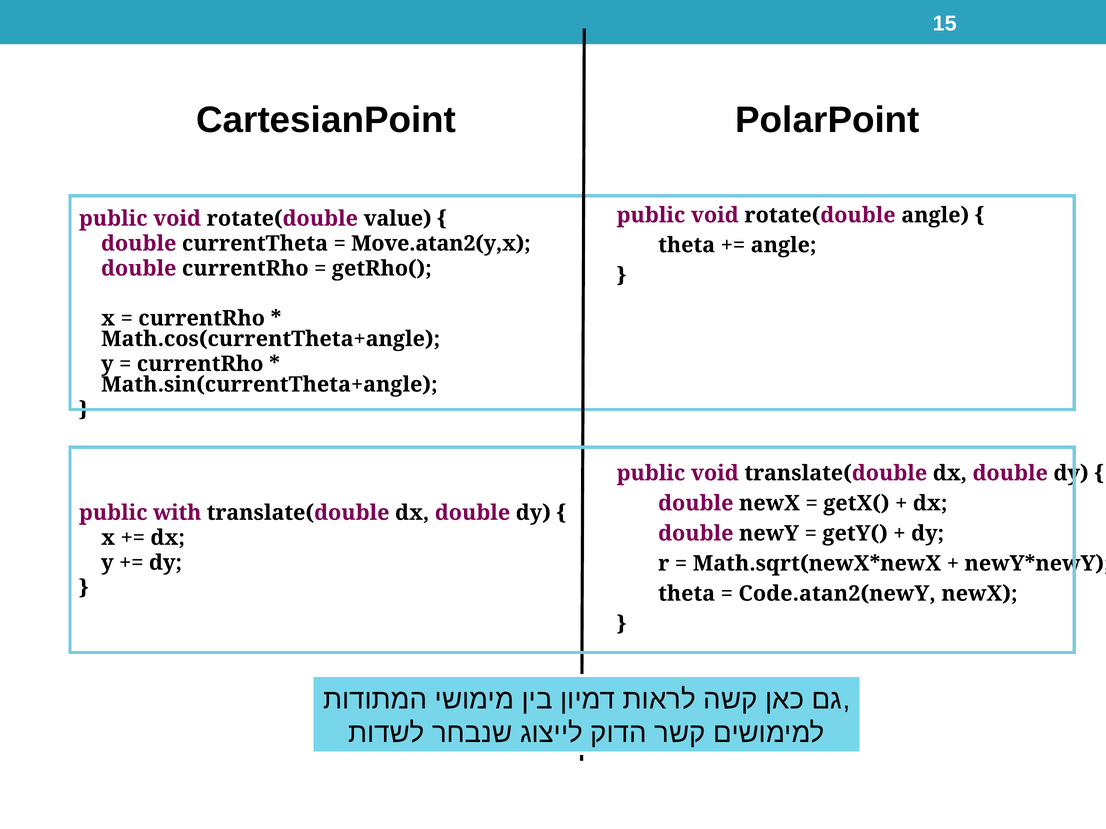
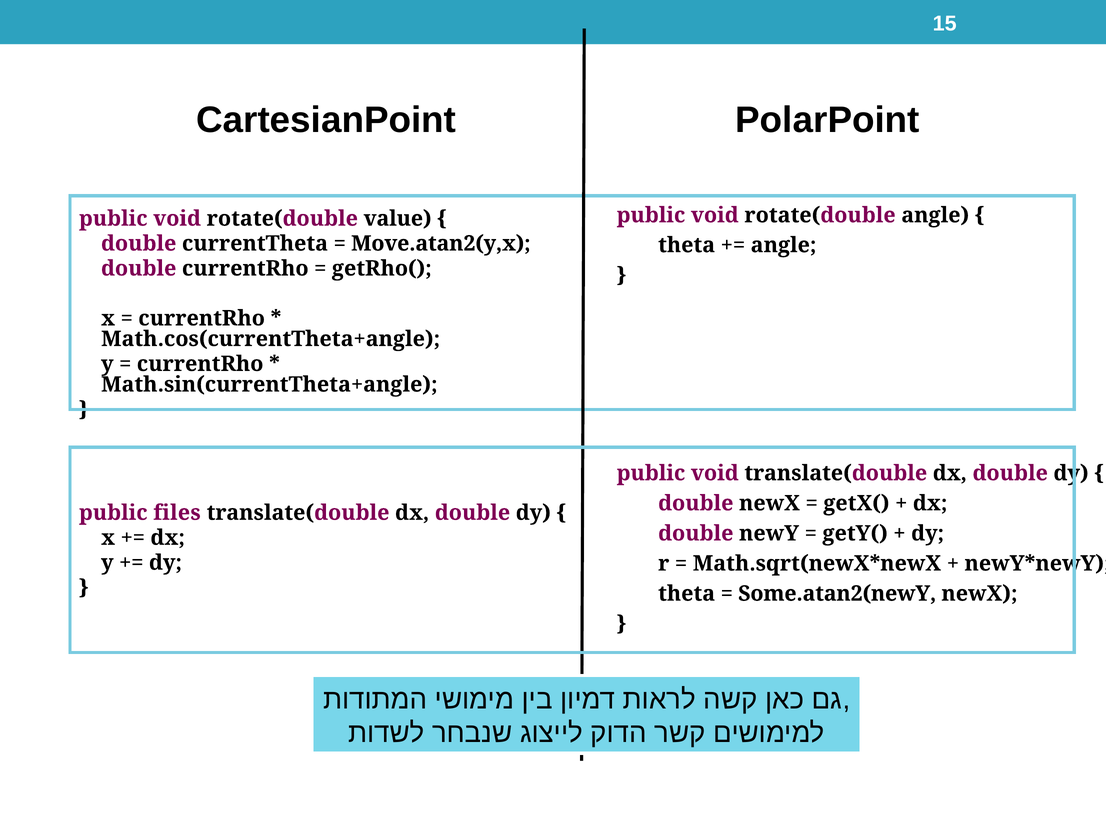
with: with -> files (177, 513)
Code.atan2(newY: Code.atan2(newY -> Some.atan2(newY (837, 594)
